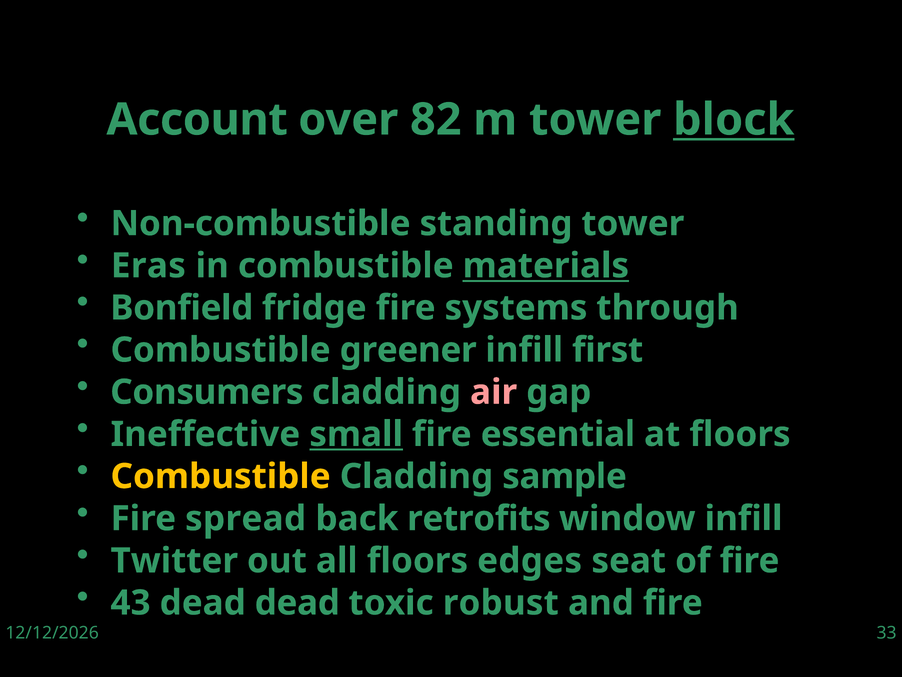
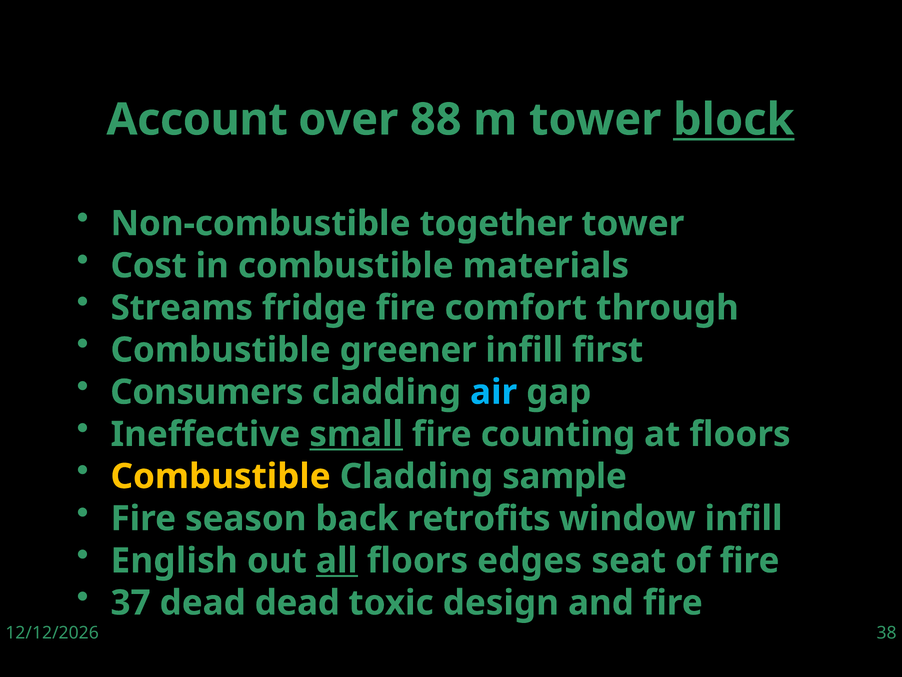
82: 82 -> 88 (436, 120)
standing: standing -> together (496, 223)
Eras: Eras -> Cost (149, 266)
materials underline: present -> none (546, 266)
Bonfield: Bonfield -> Streams (182, 308)
systems: systems -> comfort (516, 308)
air colour: pink -> light blue (494, 392)
essential: essential -> counting (558, 434)
spread: spread -> season (246, 518)
Twitter: Twitter -> English (174, 560)
all underline: none -> present (337, 560)
43: 43 -> 37 (131, 602)
robust: robust -> design (501, 602)
33: 33 -> 38 (887, 633)
